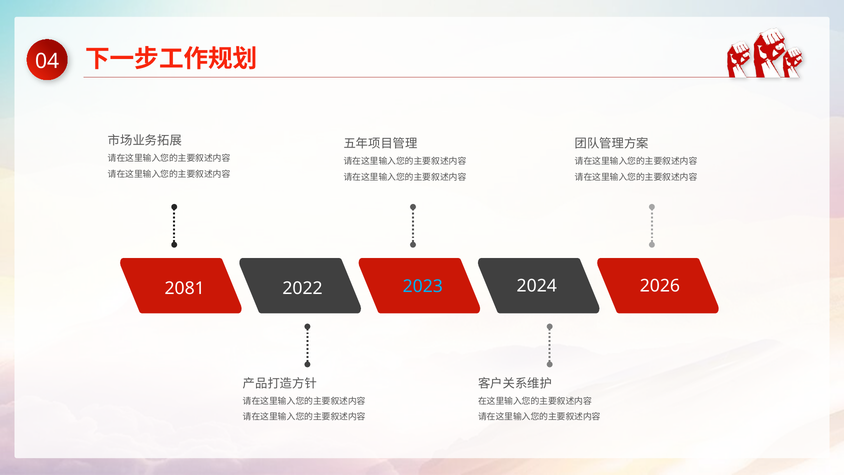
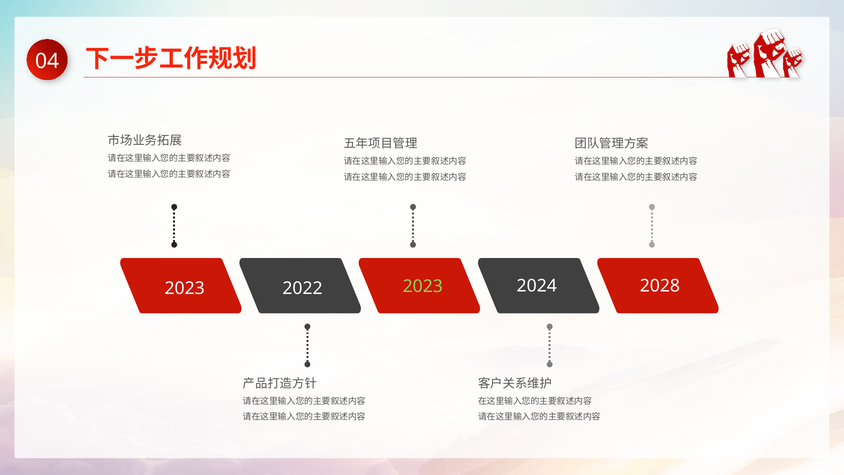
2081: 2081 -> 2023 (185, 288)
2023 colour: light blue -> light green (423, 286)
2026: 2026 -> 2028 (660, 286)
